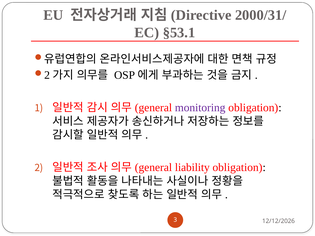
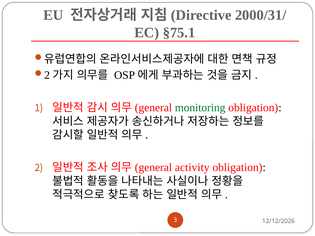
§53.1: §53.1 -> §75.1 (179, 33)
monitoring colour: purple -> green (200, 108)
liability: liability -> activity (192, 168)
